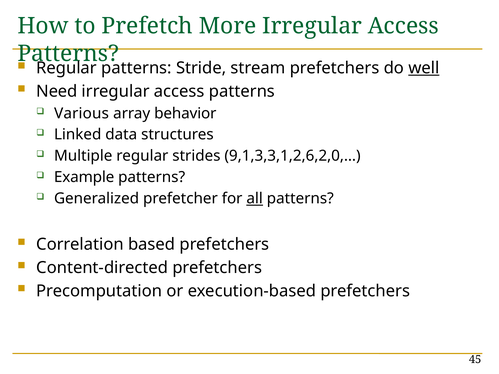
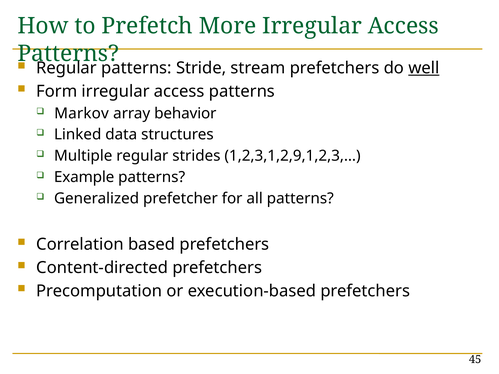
Need: Need -> Form (57, 91)
Various: Various -> Markov (82, 113)
9,1,3,3,1,2,6,2,0,…: 9,1,3,3,1,2,6,2,0,… -> 1,2,3,1,2,9,1,2,3,… (293, 156)
all underline: present -> none (255, 199)
